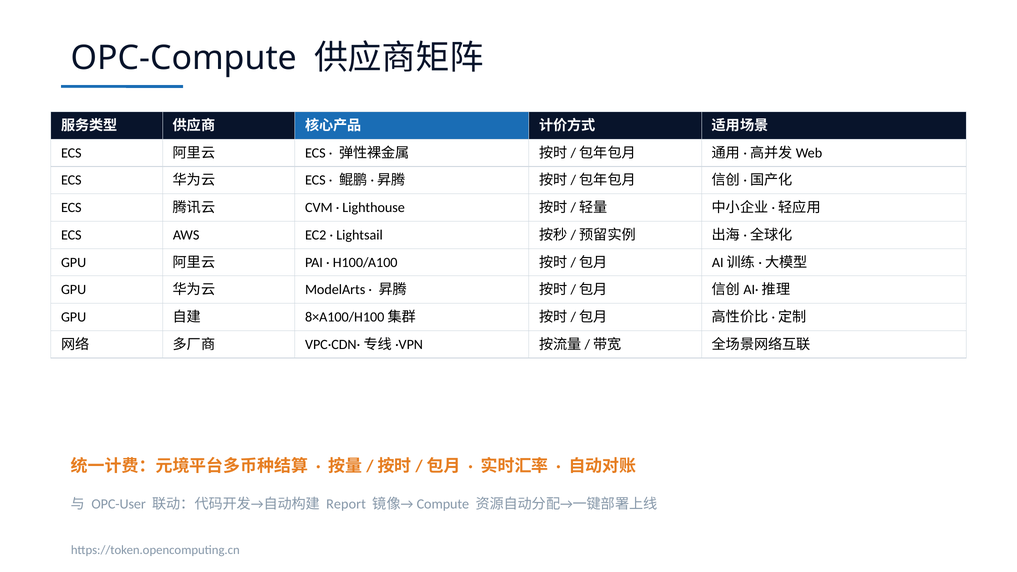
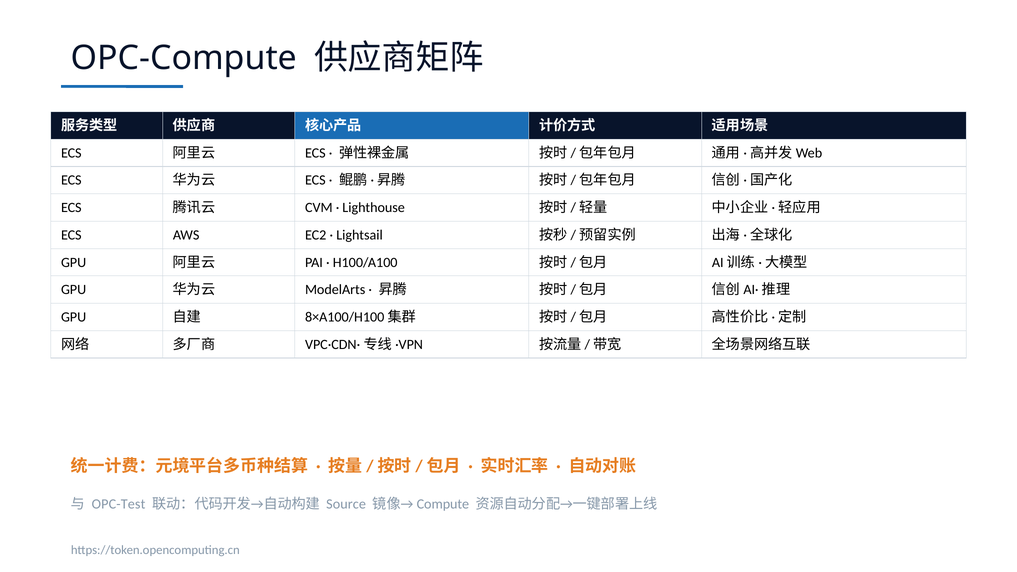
OPC-User: OPC-User -> OPC-Test (119, 504)
Report: Report -> Source (346, 504)
